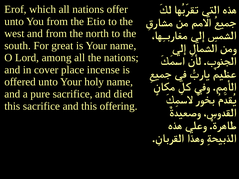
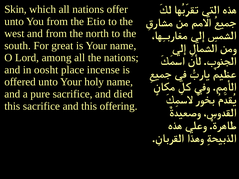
Erof: Erof -> Skin (16, 9)
cover: cover -> oosht (46, 70)
